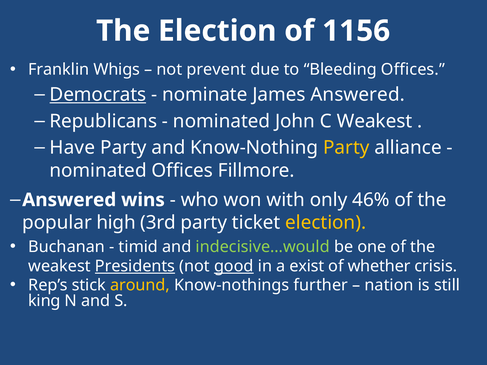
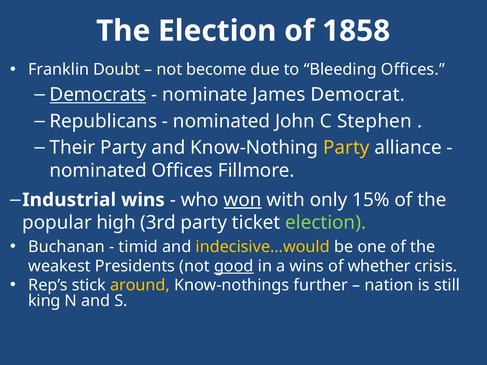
1156: 1156 -> 1858 (356, 31)
Whigs: Whigs -> Doubt (117, 70)
prevent: prevent -> become (216, 70)
James Answered: Answered -> Democrat (358, 95)
C Weakest: Weakest -> Stephen (374, 121)
Have: Have -> Their (72, 148)
Answered: Answered -> Industrial (69, 200)
won underline: none -> present (243, 200)
46%: 46% -> 15% (371, 200)
election colour: yellow -> light green (326, 223)
indecisive…would colour: light green -> yellow (263, 247)
Presidents underline: present -> none (135, 266)
a exist: exist -> wins (307, 266)
